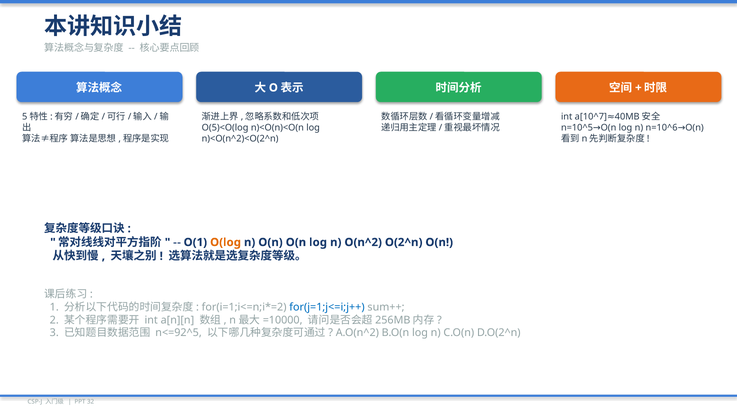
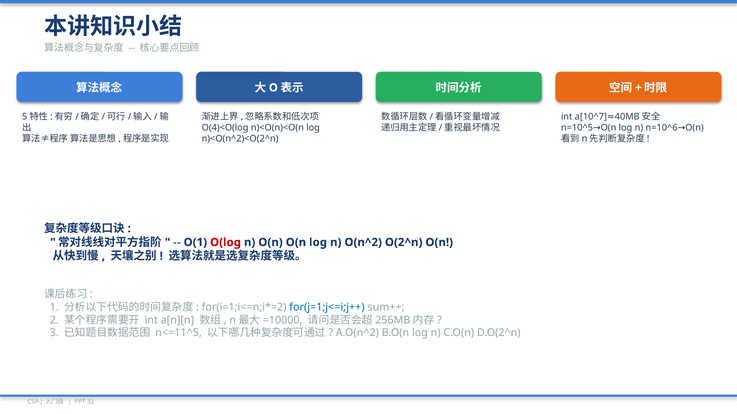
O(5)<O(log: O(5)<O(log -> O(4)<O(log (225, 128)
O(log colour: orange -> red (226, 243)
n<=92^5: n<=92^5 -> n<=11^5 (179, 333)
